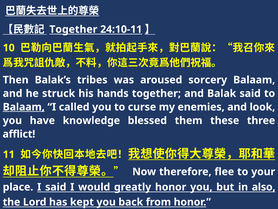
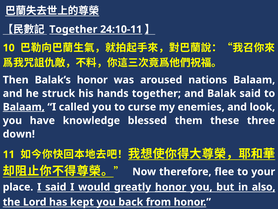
Balak’s tribes: tribes -> honor (92, 80)
sorcery: sorcery -> nations (208, 80)
afflict: afflict -> down (19, 134)
honor underline: none -> present (171, 187)
